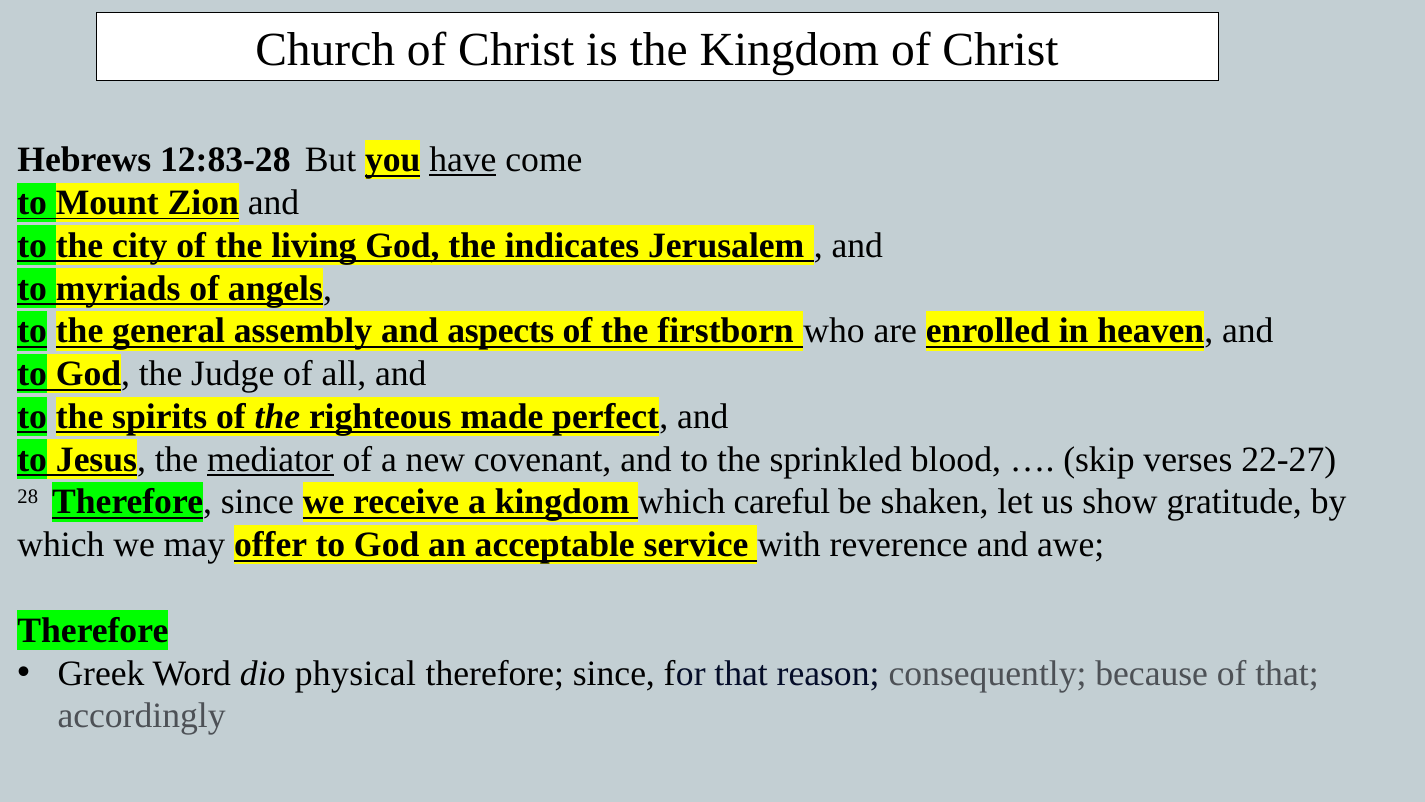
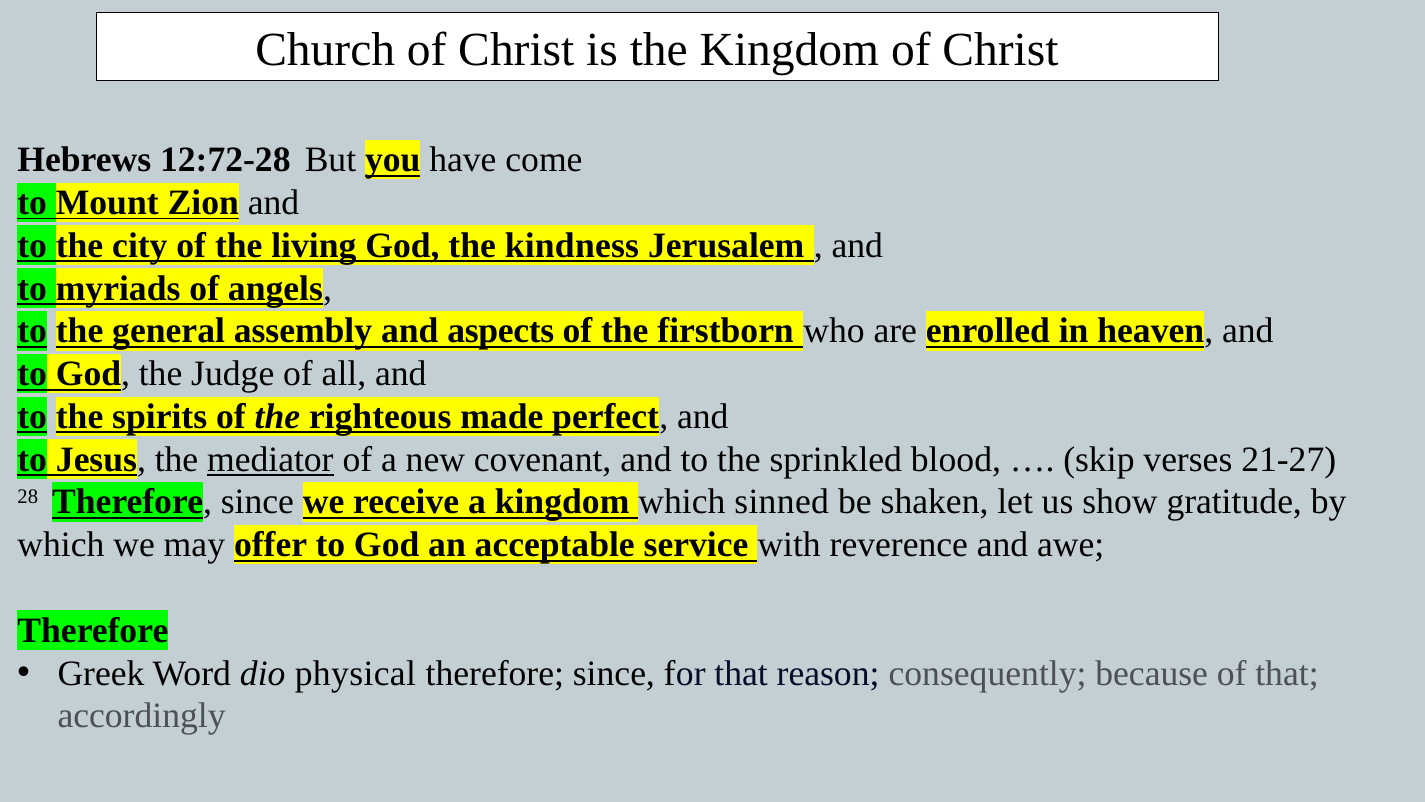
12:83-28: 12:83-28 -> 12:72-28 (225, 160)
have underline: present -> none (463, 160)
indicates: indicates -> kindness (572, 245)
22-27: 22-27 -> 21-27 (1289, 459)
careful: careful -> sinned (782, 502)
